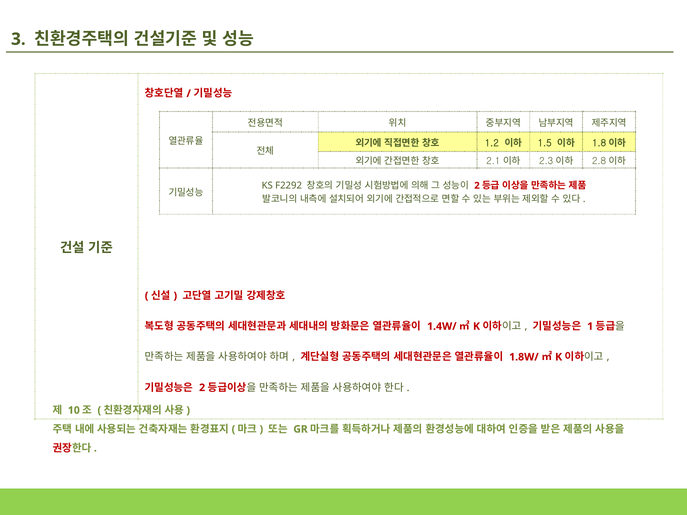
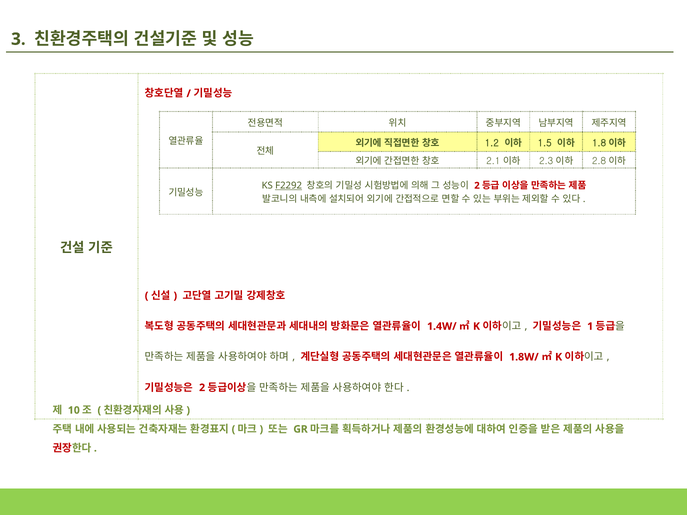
F2292 underline: none -> present (289, 186)
